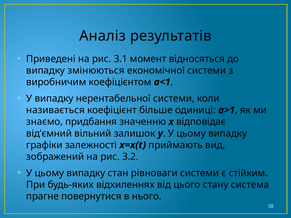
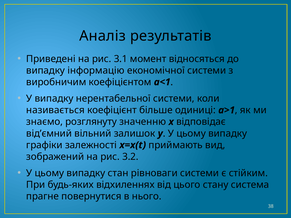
змінюються: змінюються -> інформацію (96, 71)
придбання: придбання -> розглянуту (91, 122)
